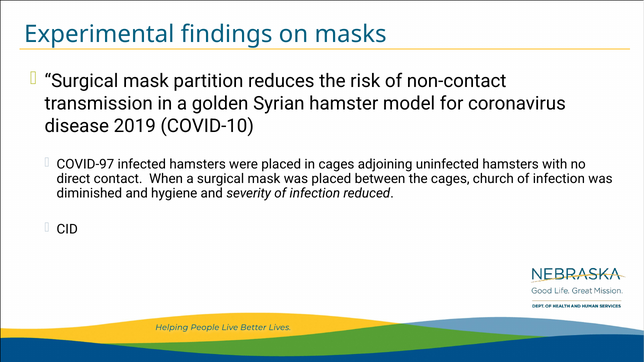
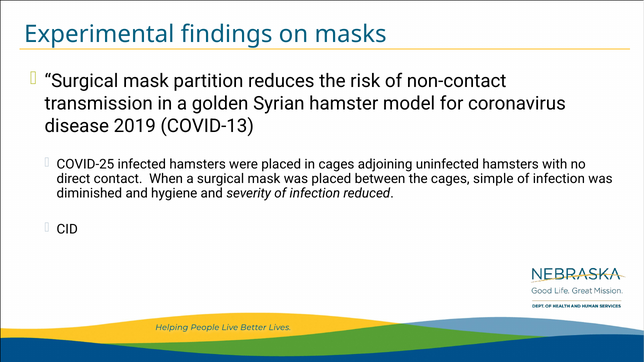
COVID-10: COVID-10 -> COVID-13 (207, 126)
COVID-97: COVID-97 -> COVID-25 (85, 165)
church: church -> simple (493, 179)
